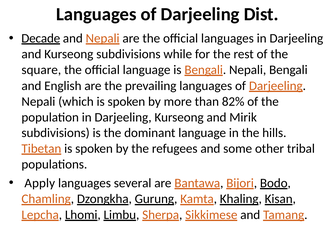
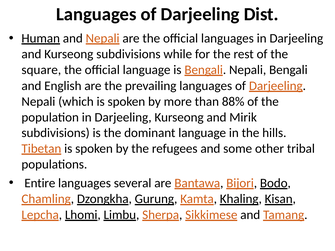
Decade: Decade -> Human (41, 38)
82%: 82% -> 88% (233, 102)
Apply: Apply -> Entire (40, 183)
